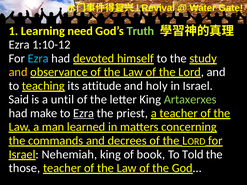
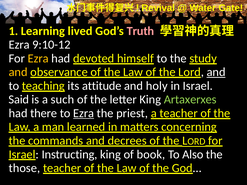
need: need -> lived (80, 31)
Truth colour: light green -> pink (140, 31)
1:10-12: 1:10-12 -> 9:10-12 (51, 45)
Ezra colour: light blue -> yellow (38, 58)
and underline: none -> present (216, 72)
until: until -> such (62, 100)
make: make -> there (44, 113)
Nehemiah: Nehemiah -> Instructing (70, 155)
Told: Told -> Also (193, 155)
